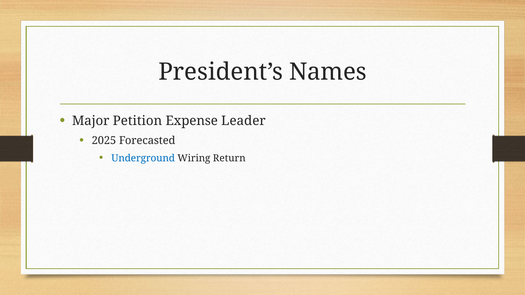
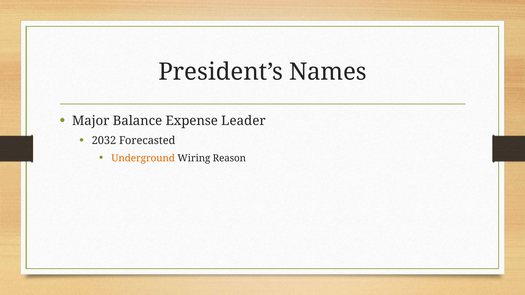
Petition: Petition -> Balance (137, 121)
2025: 2025 -> 2032 (104, 141)
Underground colour: blue -> orange (143, 158)
Return: Return -> Reason (229, 158)
